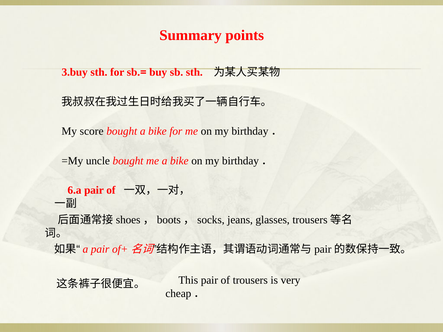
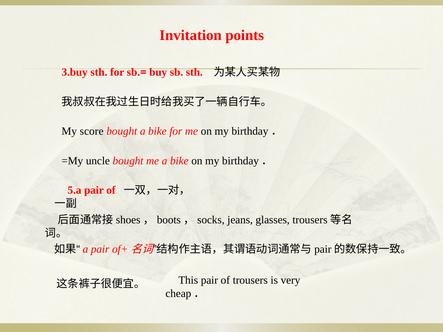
Summary: Summary -> Invitation (191, 35)
6.a: 6.a -> 5.a (74, 190)
